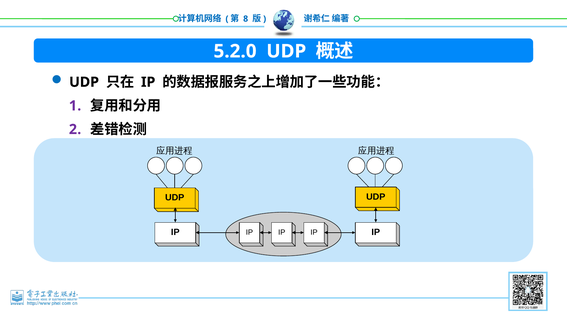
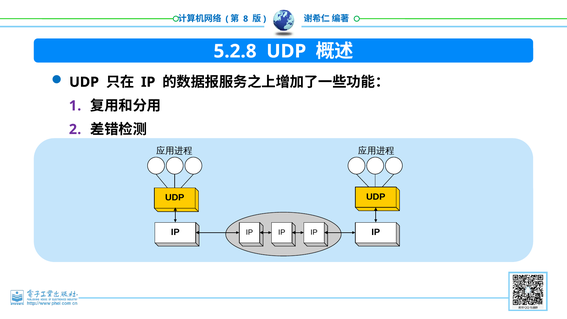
5.2.0: 5.2.0 -> 5.2.8 (235, 51)
